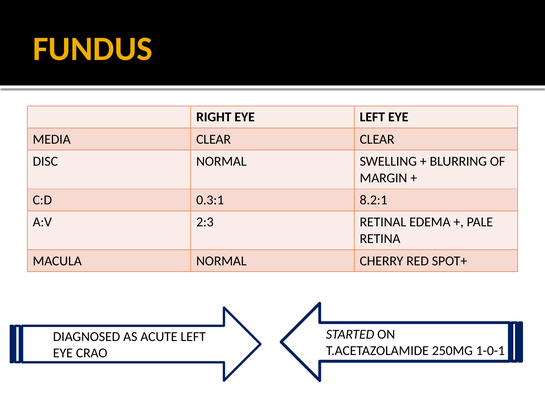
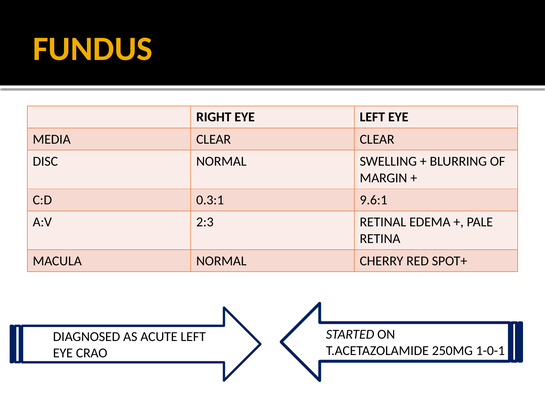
8.2:1: 8.2:1 -> 9.6:1 (374, 200)
